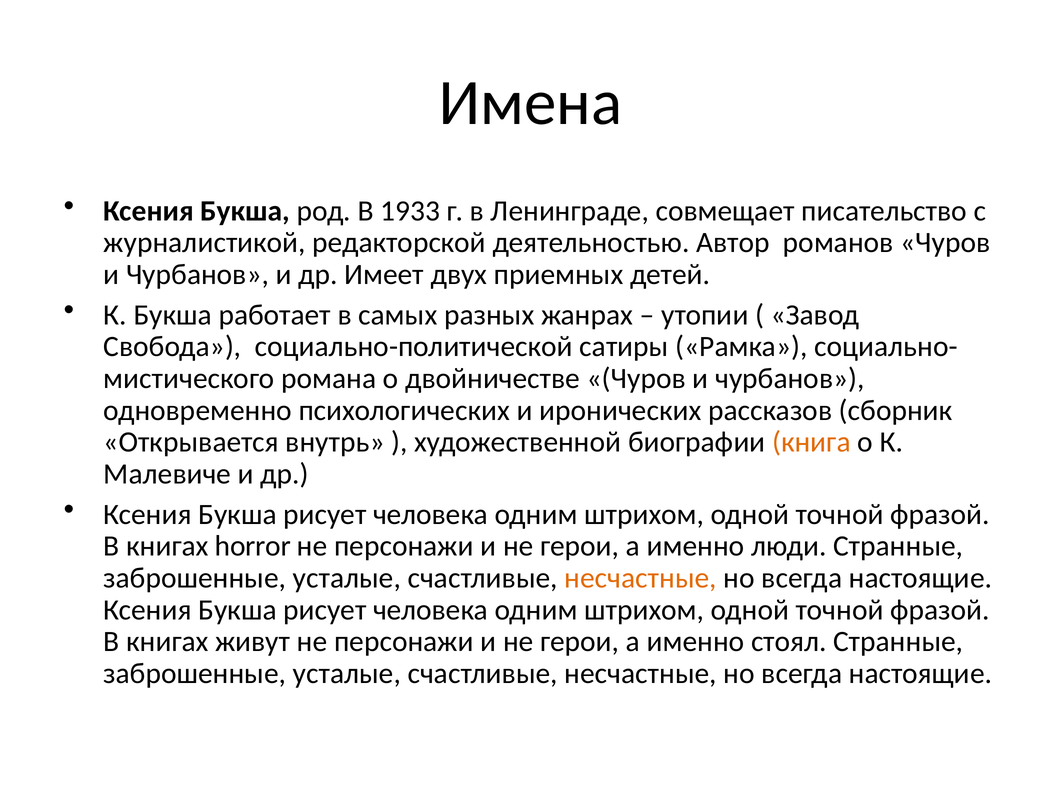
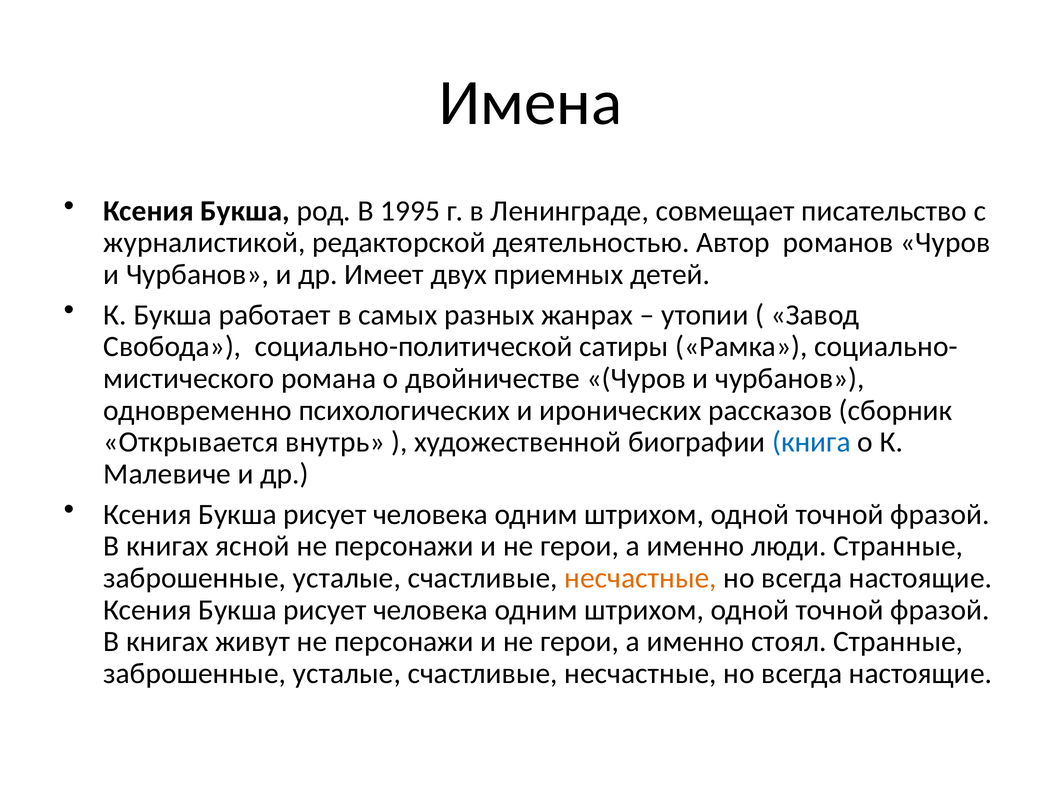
1933: 1933 -> 1995 (410, 211)
книга colour: orange -> blue (811, 442)
horror: horror -> ясной (253, 546)
